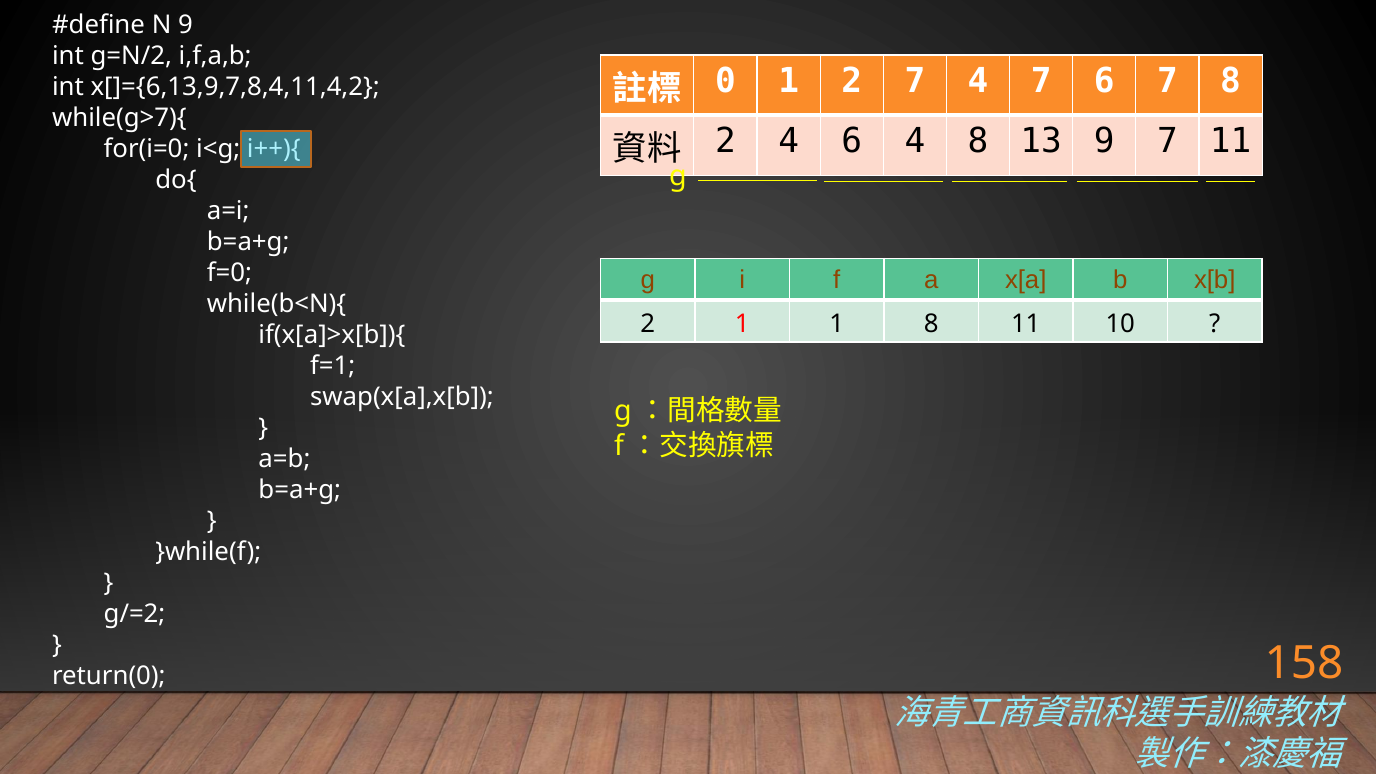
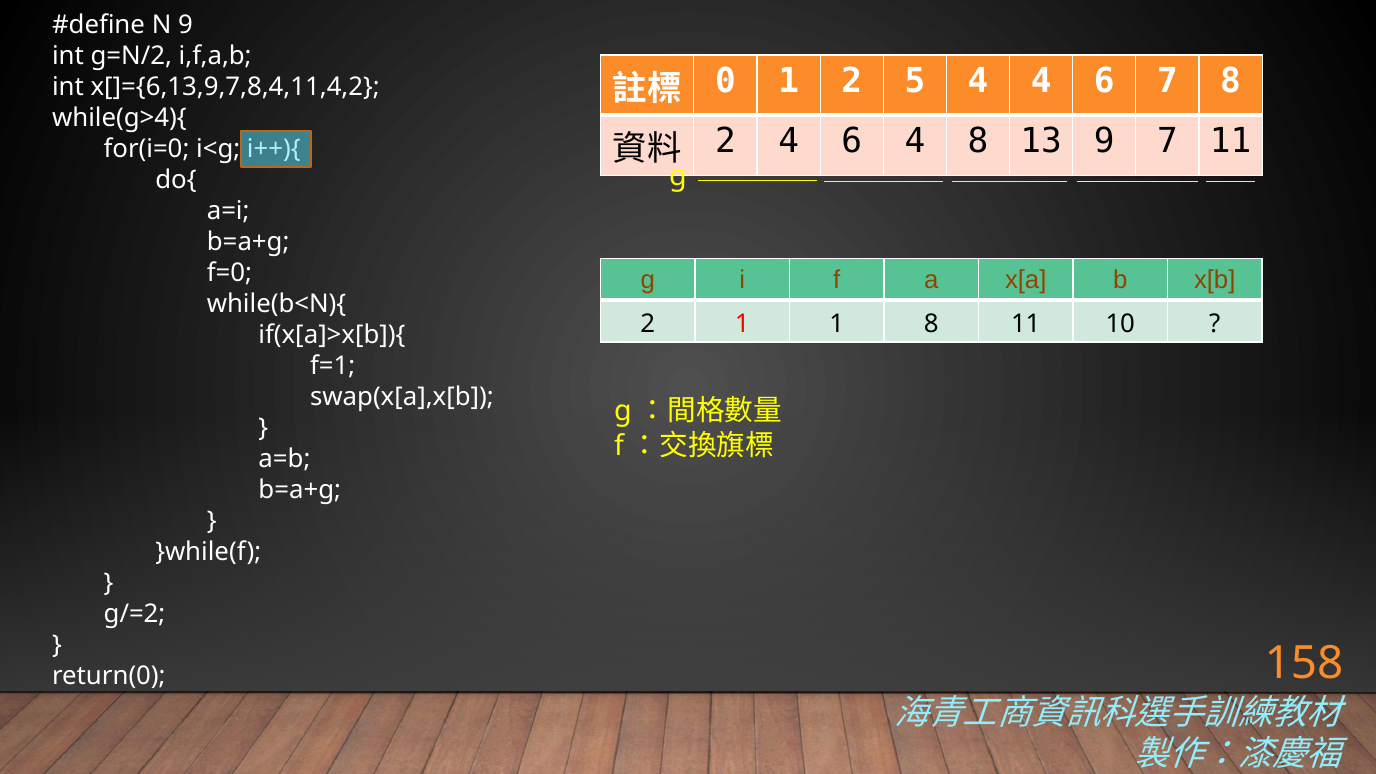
2 7: 7 -> 5 (915, 81)
4 7: 7 -> 4 (1041, 81)
while(g>7){: while(g>7){ -> while(g>4){ (119, 118)
